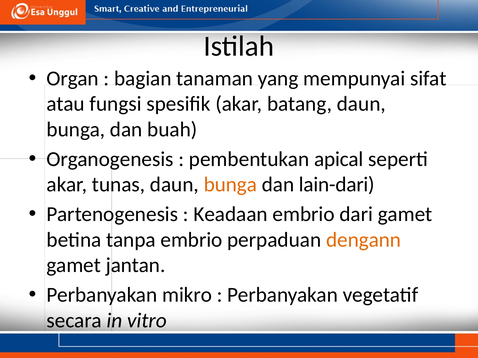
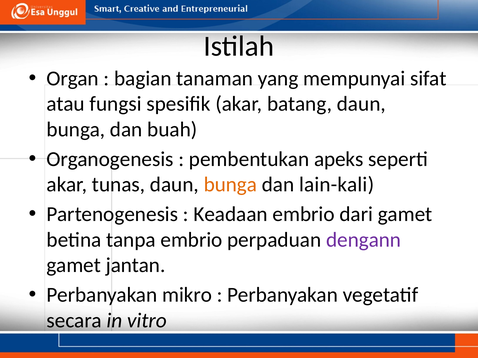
apical: apical -> apeks (339, 159)
lain-dari: lain-dari -> lain-kali (337, 185)
dengann colour: orange -> purple (364, 240)
